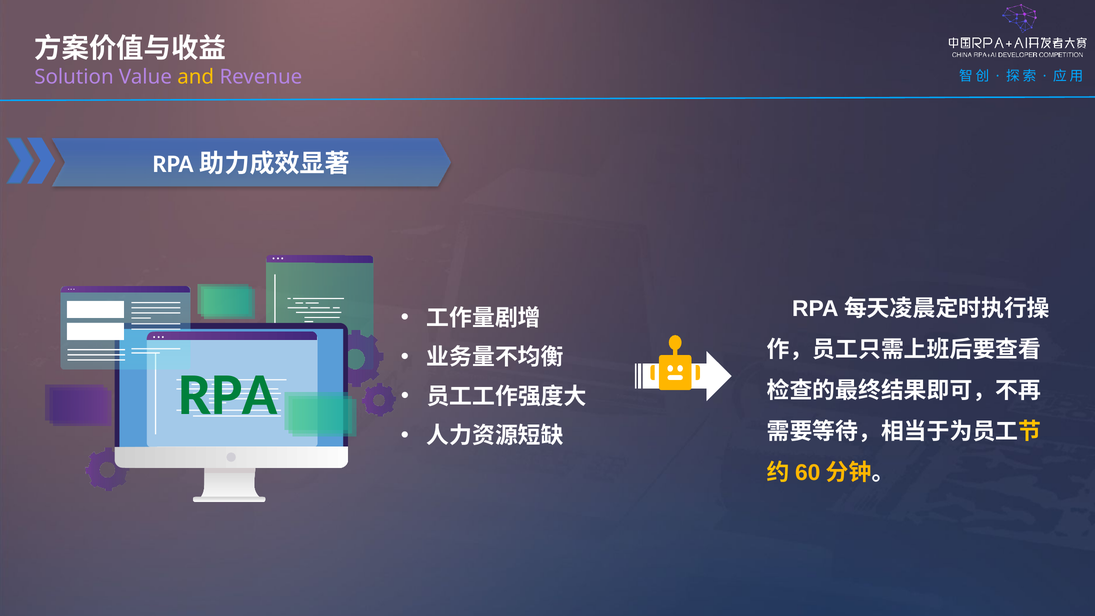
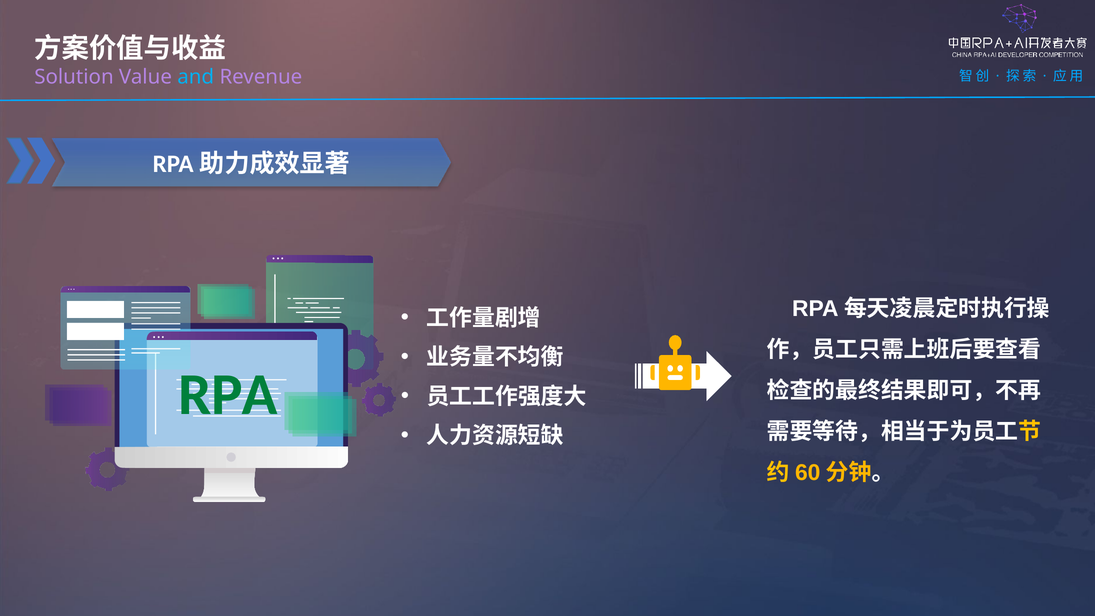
and colour: yellow -> light blue (196, 77)
